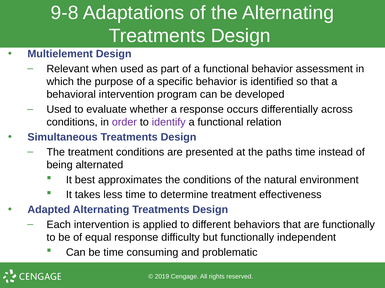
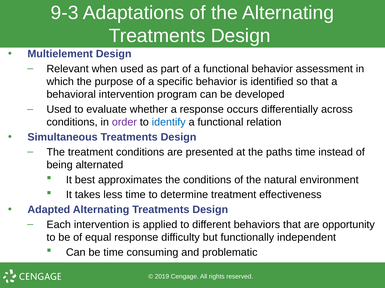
9-8: 9-8 -> 9-3 (65, 13)
identify colour: purple -> blue (169, 122)
are functionally: functionally -> opportunity (349, 225)
